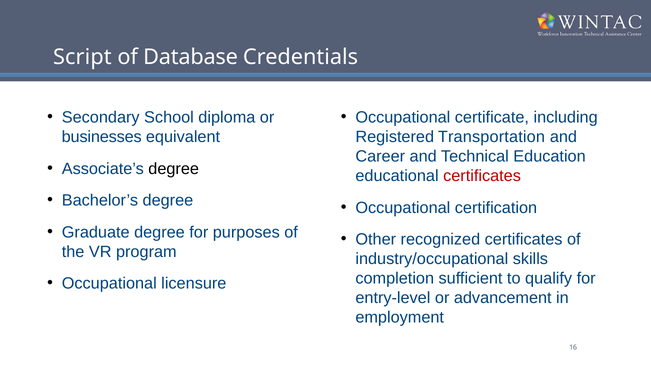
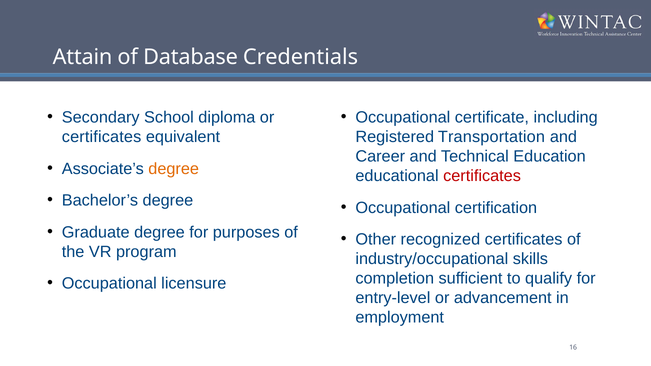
Script: Script -> Attain (83, 57)
businesses: businesses -> certificates (102, 137)
degree colour: black -> orange (174, 169)
